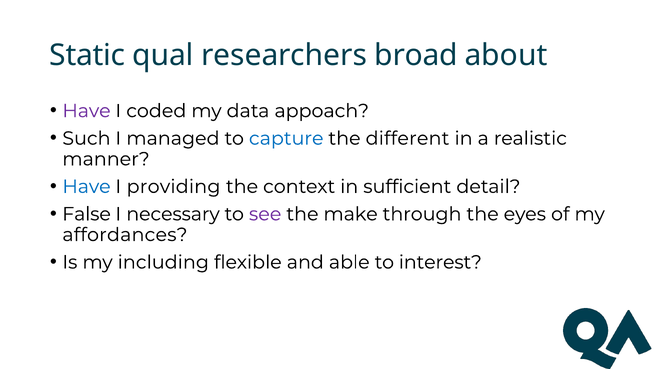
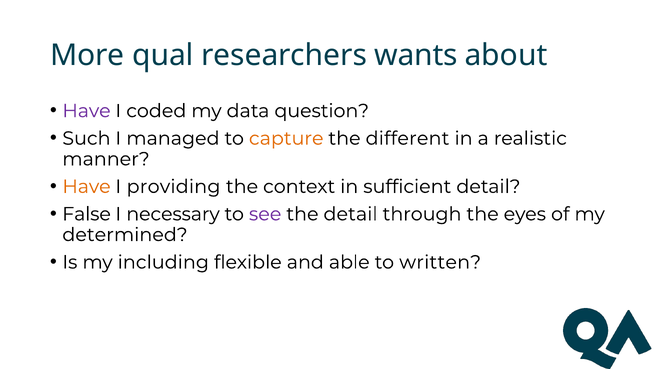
Static: Static -> More (87, 55)
broad: broad -> wants (416, 55)
appoach: appoach -> question (322, 111)
capture colour: blue -> orange (286, 138)
Have colour: blue -> orange (86, 187)
the make: make -> detail (351, 214)
affordances: affordances -> determined (125, 235)
interest: interest -> written (440, 262)
